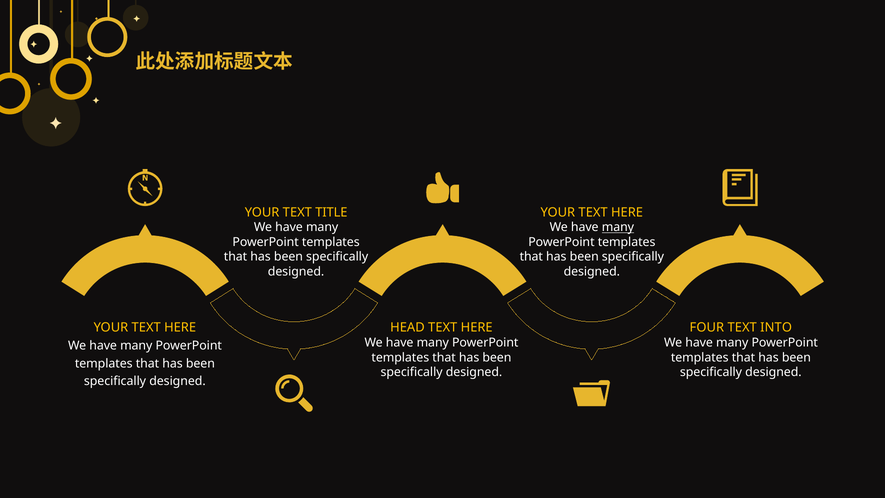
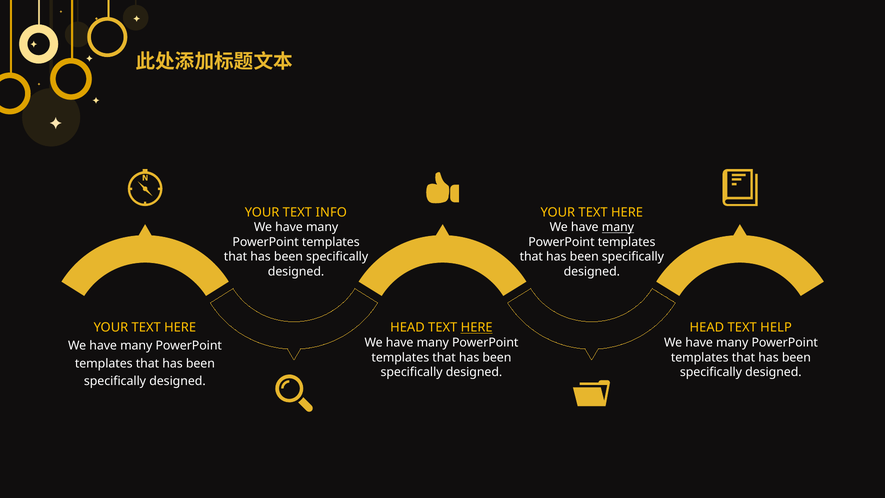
TITLE: TITLE -> INFO (331, 212)
HERE underline: none -> present (477, 328)
FOUR: FOUR -> HEAD (707, 328)
INTO: INTO -> HELP (776, 328)
